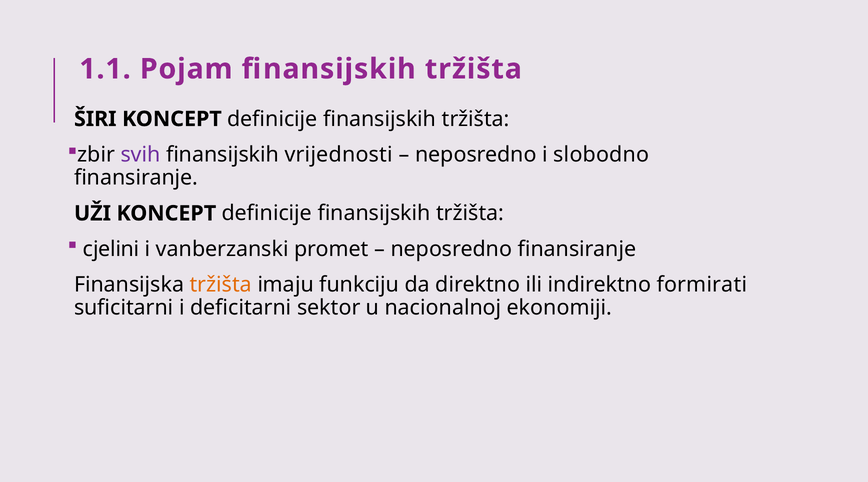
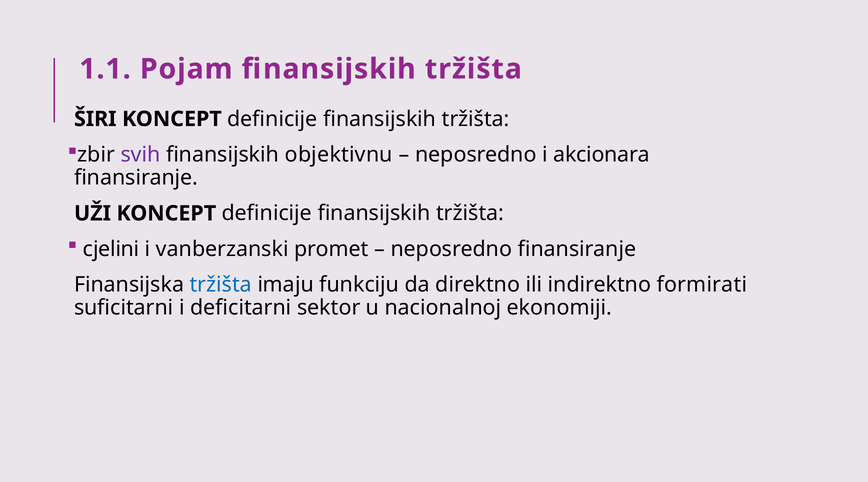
vrijednosti: vrijednosti -> objektivnu (339, 155)
slobodno: slobodno -> akcionara (602, 155)
tržišta colour: orange -> blue (221, 285)
